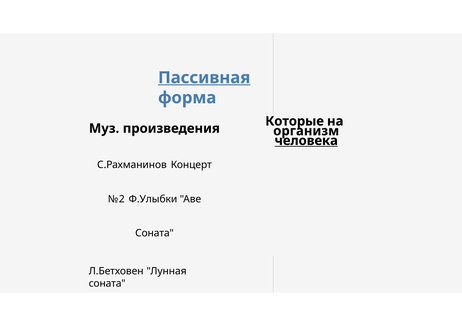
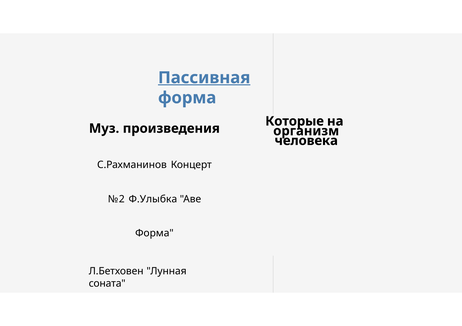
человека underline: present -> none (306, 141)
Ф.Улыбки: Ф.Улыбки -> Ф.Улыбка (153, 199)
Соната: Соната -> Форма (154, 233)
